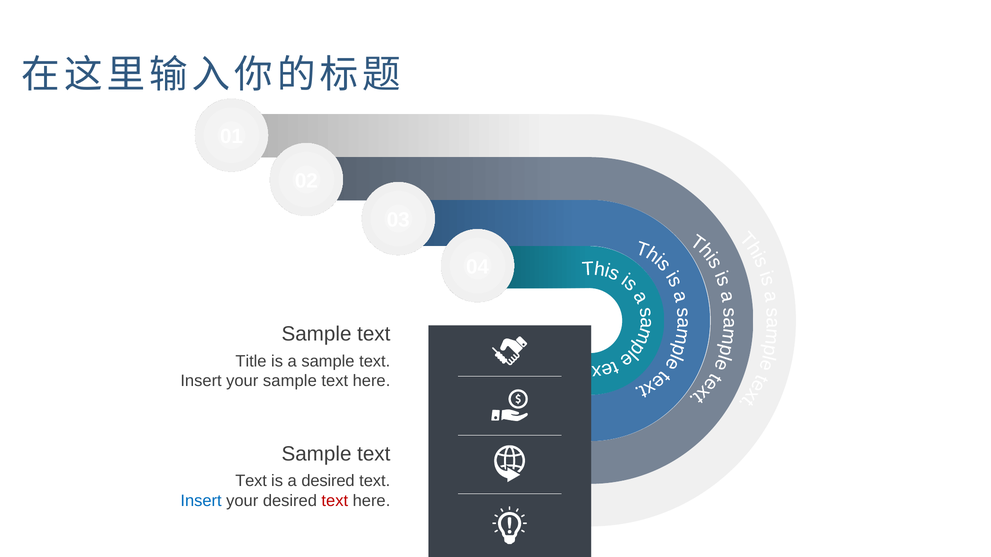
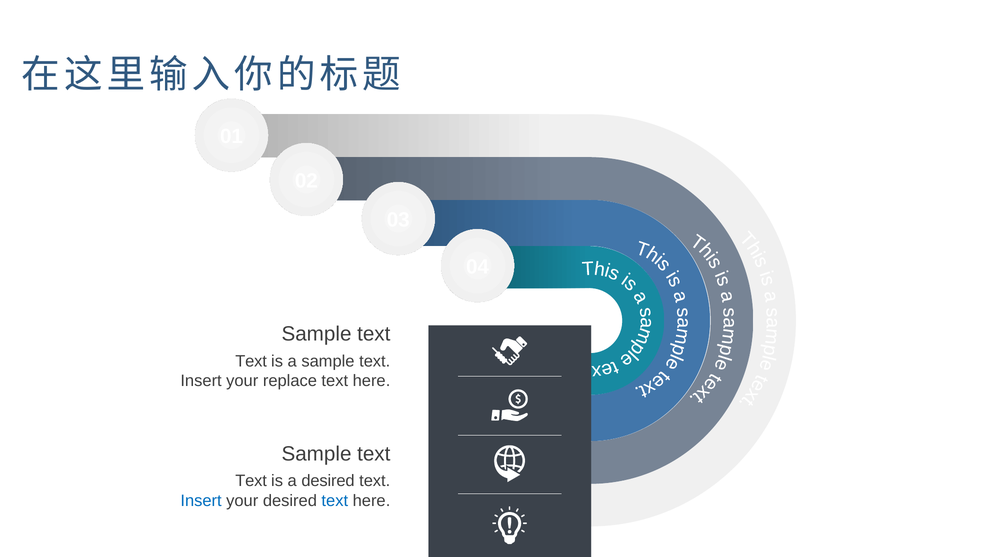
Title: Title -> Text (251, 361)
your sample: sample -> replace (290, 381)
text colour: red -> blue (335, 501)
